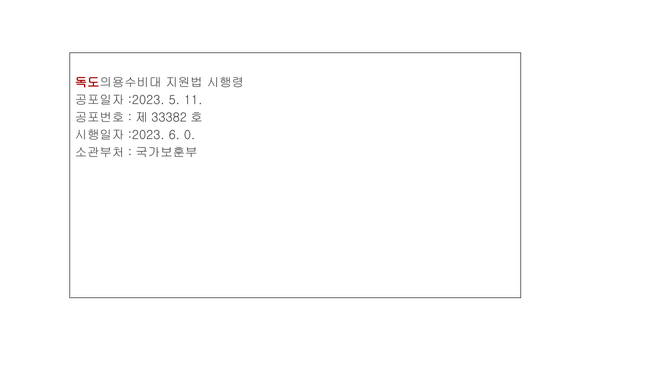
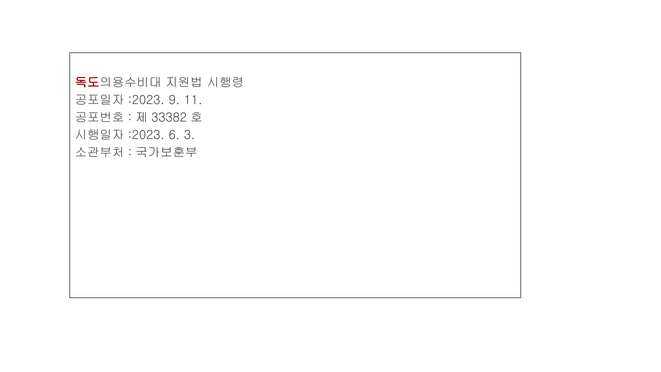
5: 5 -> 9 (174, 100)
0: 0 -> 3 (190, 135)
